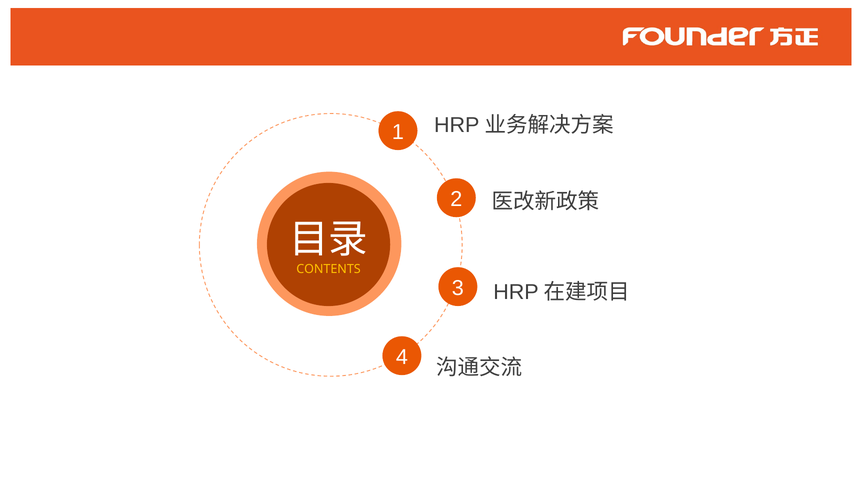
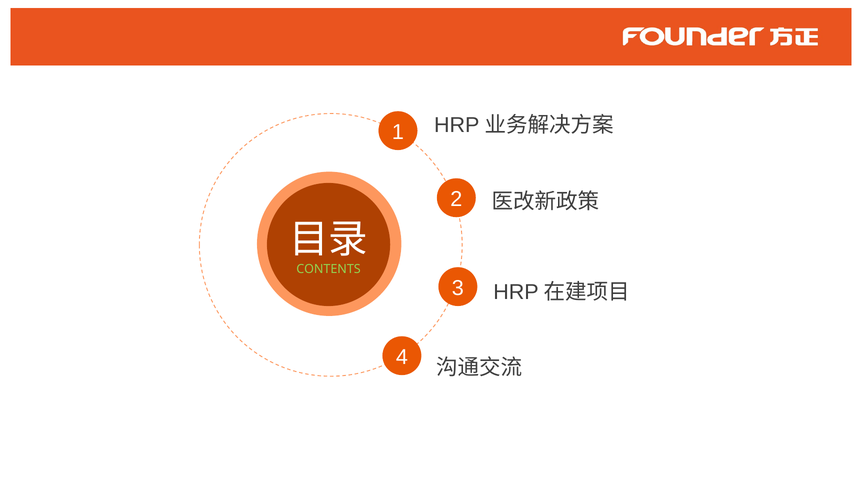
CONTENTS colour: yellow -> light green (328, 269)
